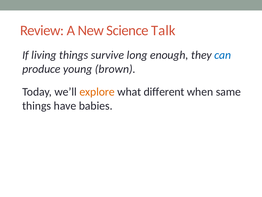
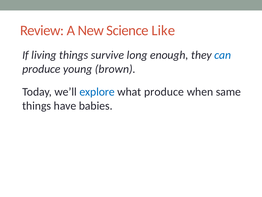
Talk: Talk -> Like (163, 30)
explore colour: orange -> blue (97, 92)
what different: different -> produce (164, 92)
